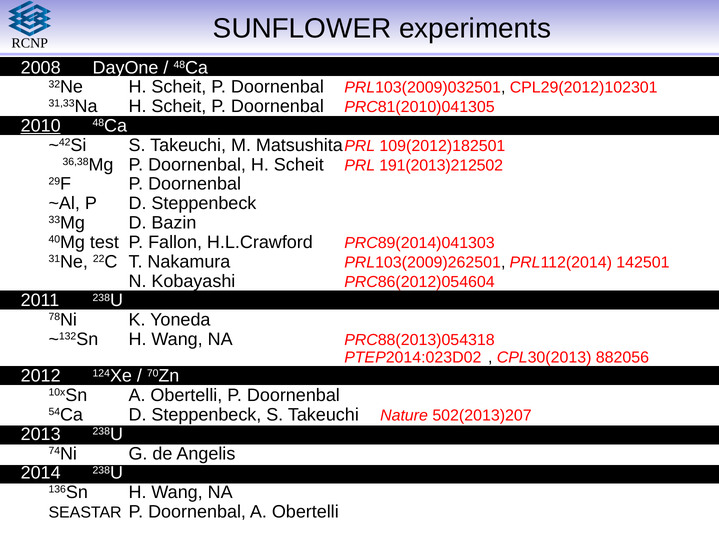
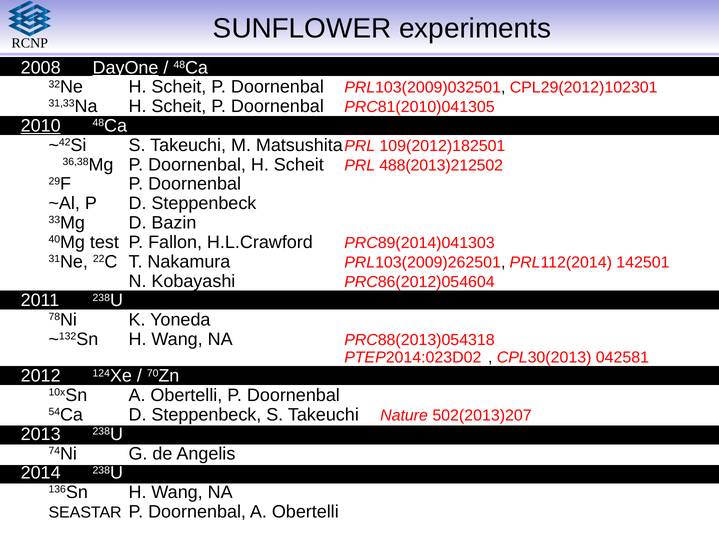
DayOne underline: none -> present (126, 68)
191(2013)212502: 191(2013)212502 -> 488(2013)212502 (441, 165)
882056: 882056 -> 042581 (622, 358)
